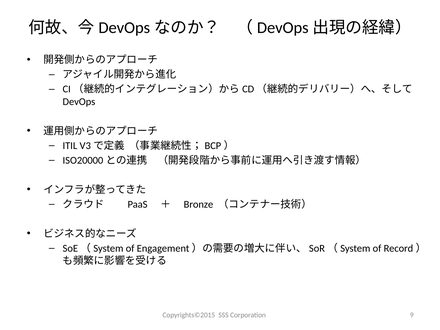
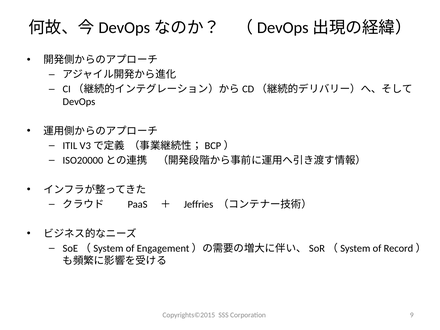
Bronze: Bronze -> Jeffries (198, 204)
